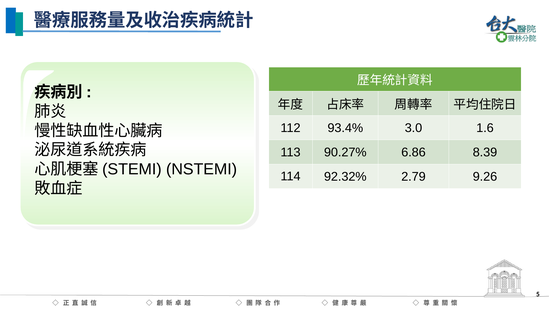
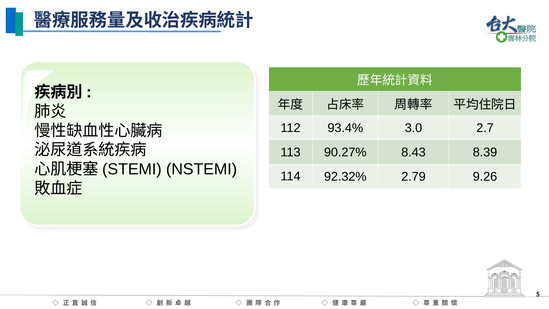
1.6: 1.6 -> 2.7 (485, 128)
6.86: 6.86 -> 8.43 (414, 152)
